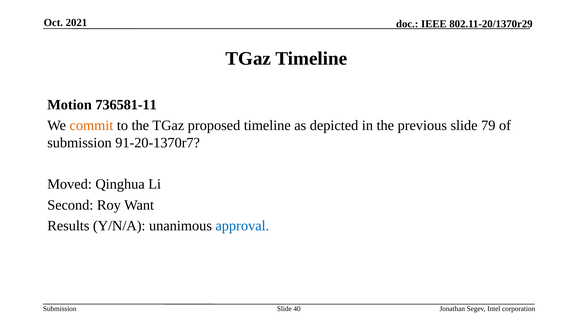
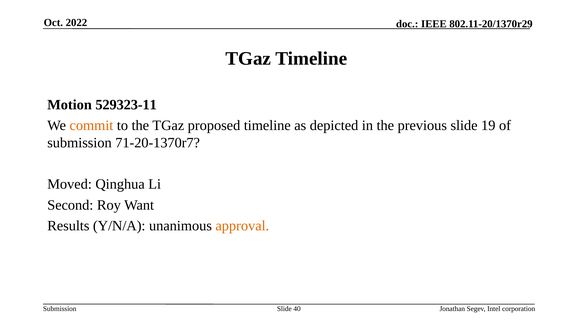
2021: 2021 -> 2022 (76, 23)
736581-11: 736581-11 -> 529323-11 (126, 105)
79: 79 -> 19 (488, 126)
91-20-1370r7: 91-20-1370r7 -> 71-20-1370r7 (158, 143)
approval colour: blue -> orange (242, 226)
